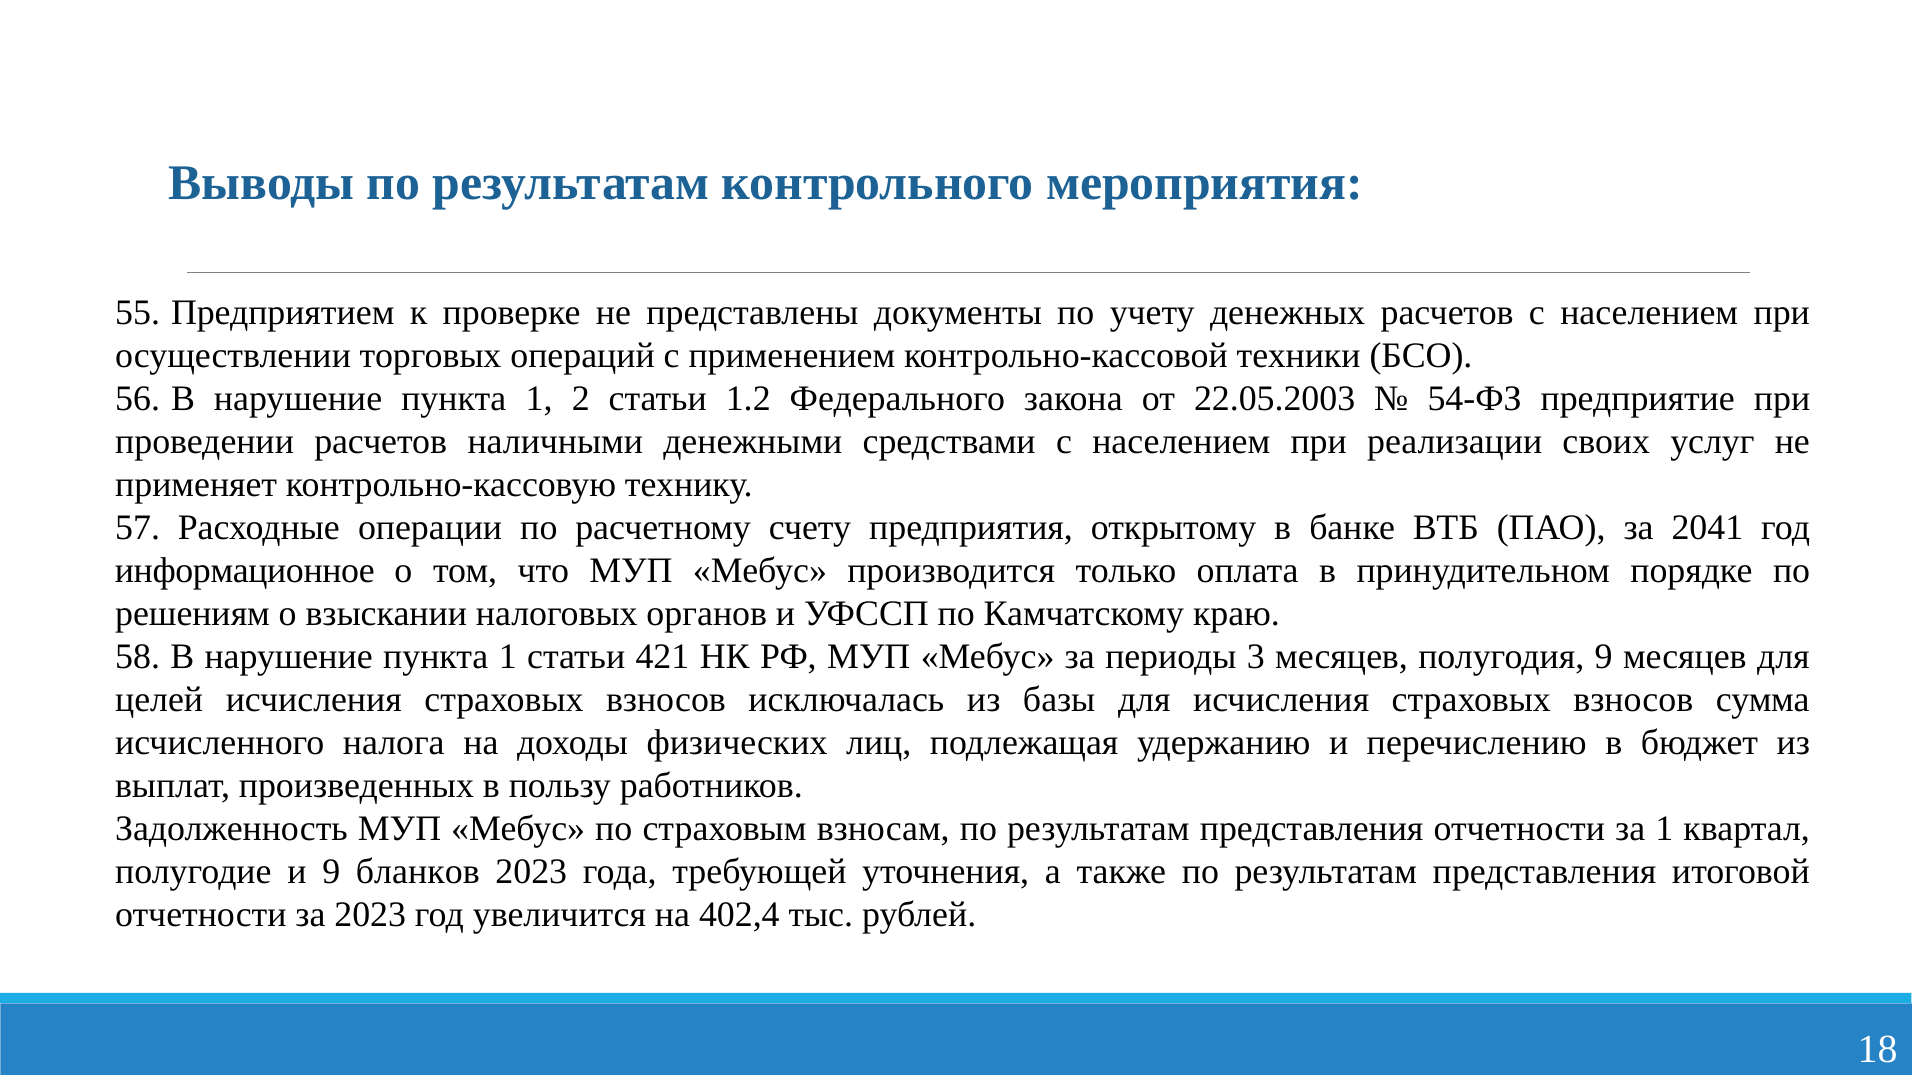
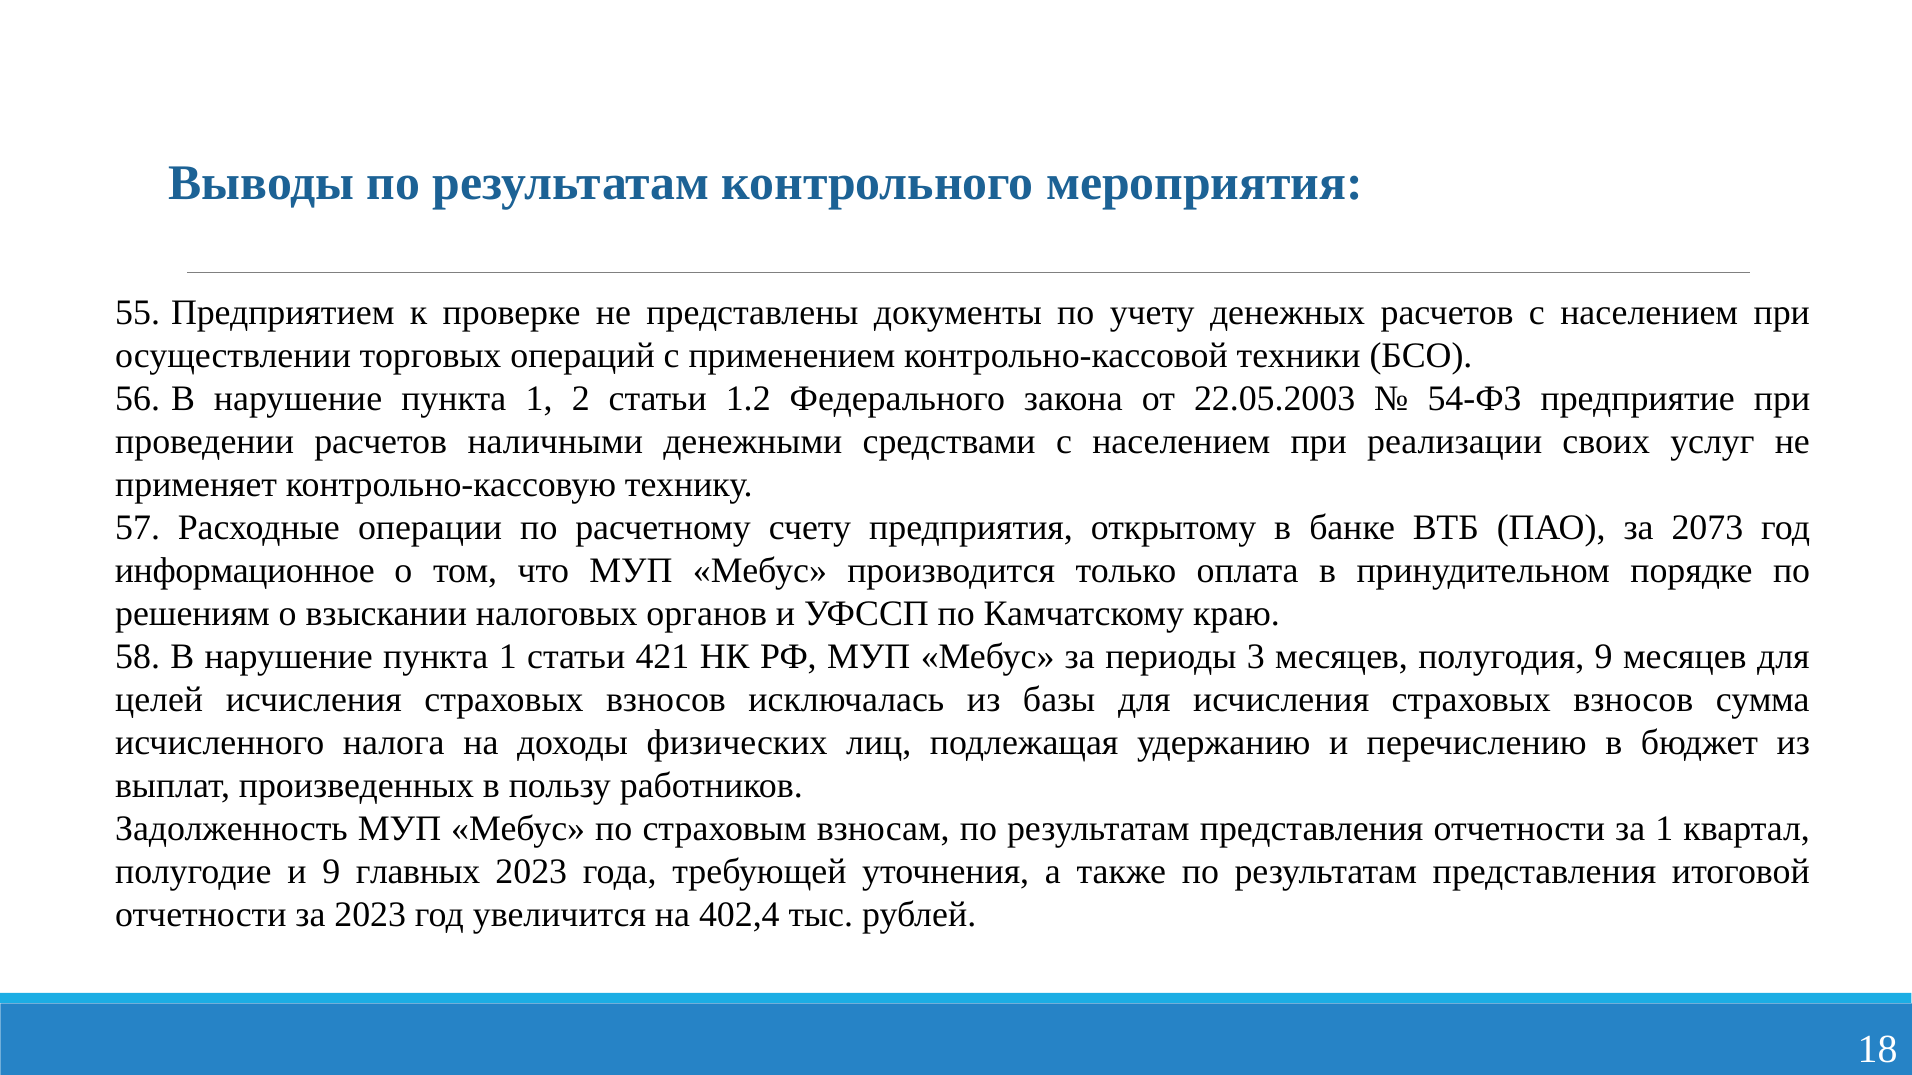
2041: 2041 -> 2073 (1707, 528)
бланков: бланков -> главных (418, 873)
